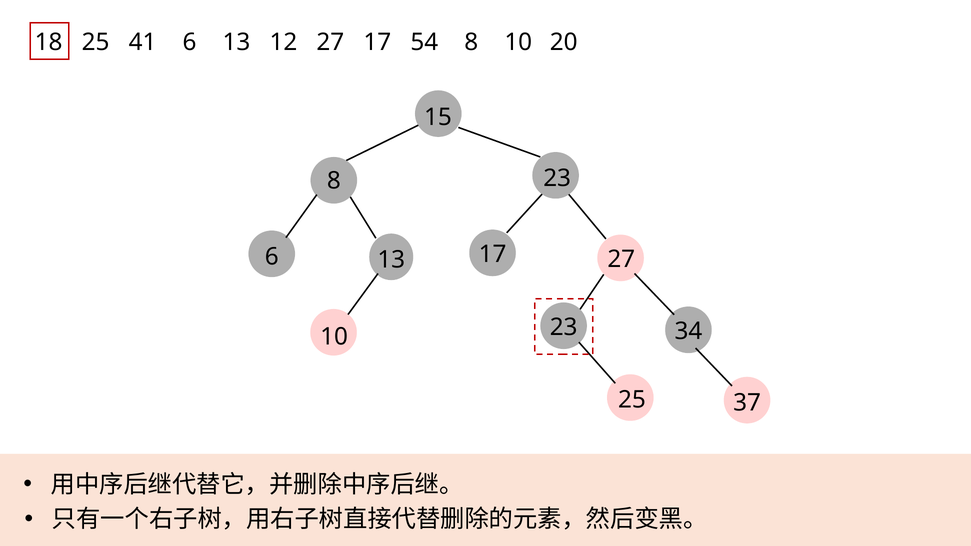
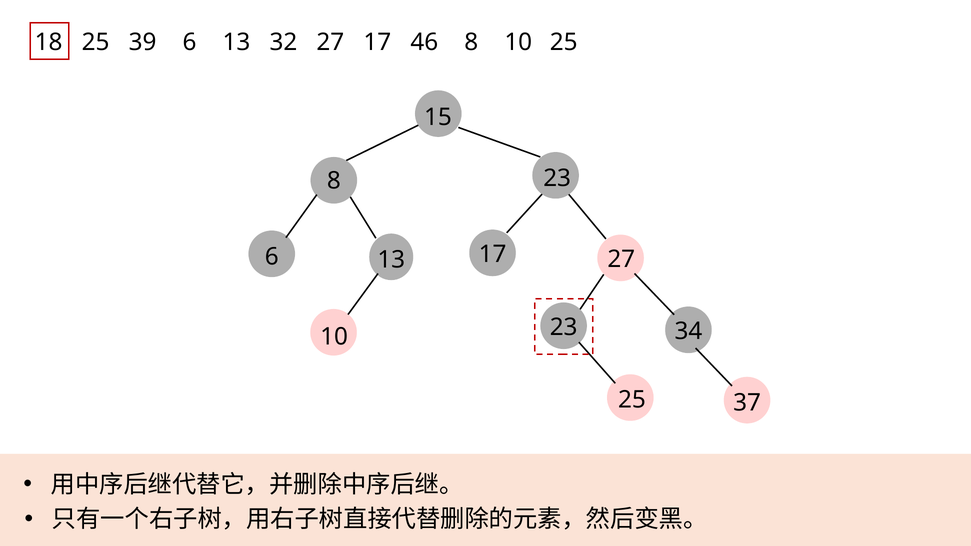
41: 41 -> 39 (143, 42)
12: 12 -> 32 (283, 42)
54: 54 -> 46 (424, 42)
8 10 20: 20 -> 25 (564, 42)
